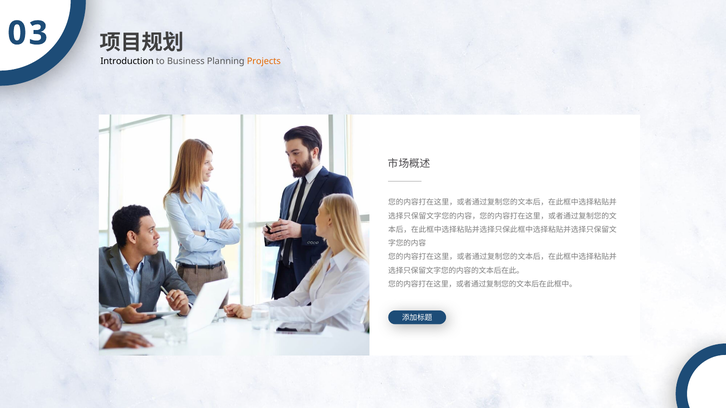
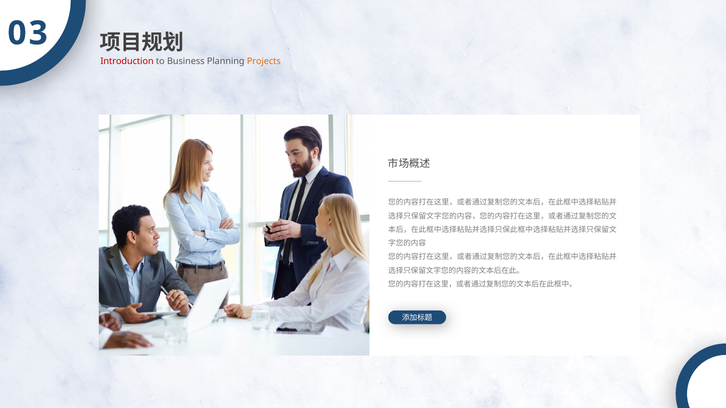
Introduction colour: black -> red (127, 61)
